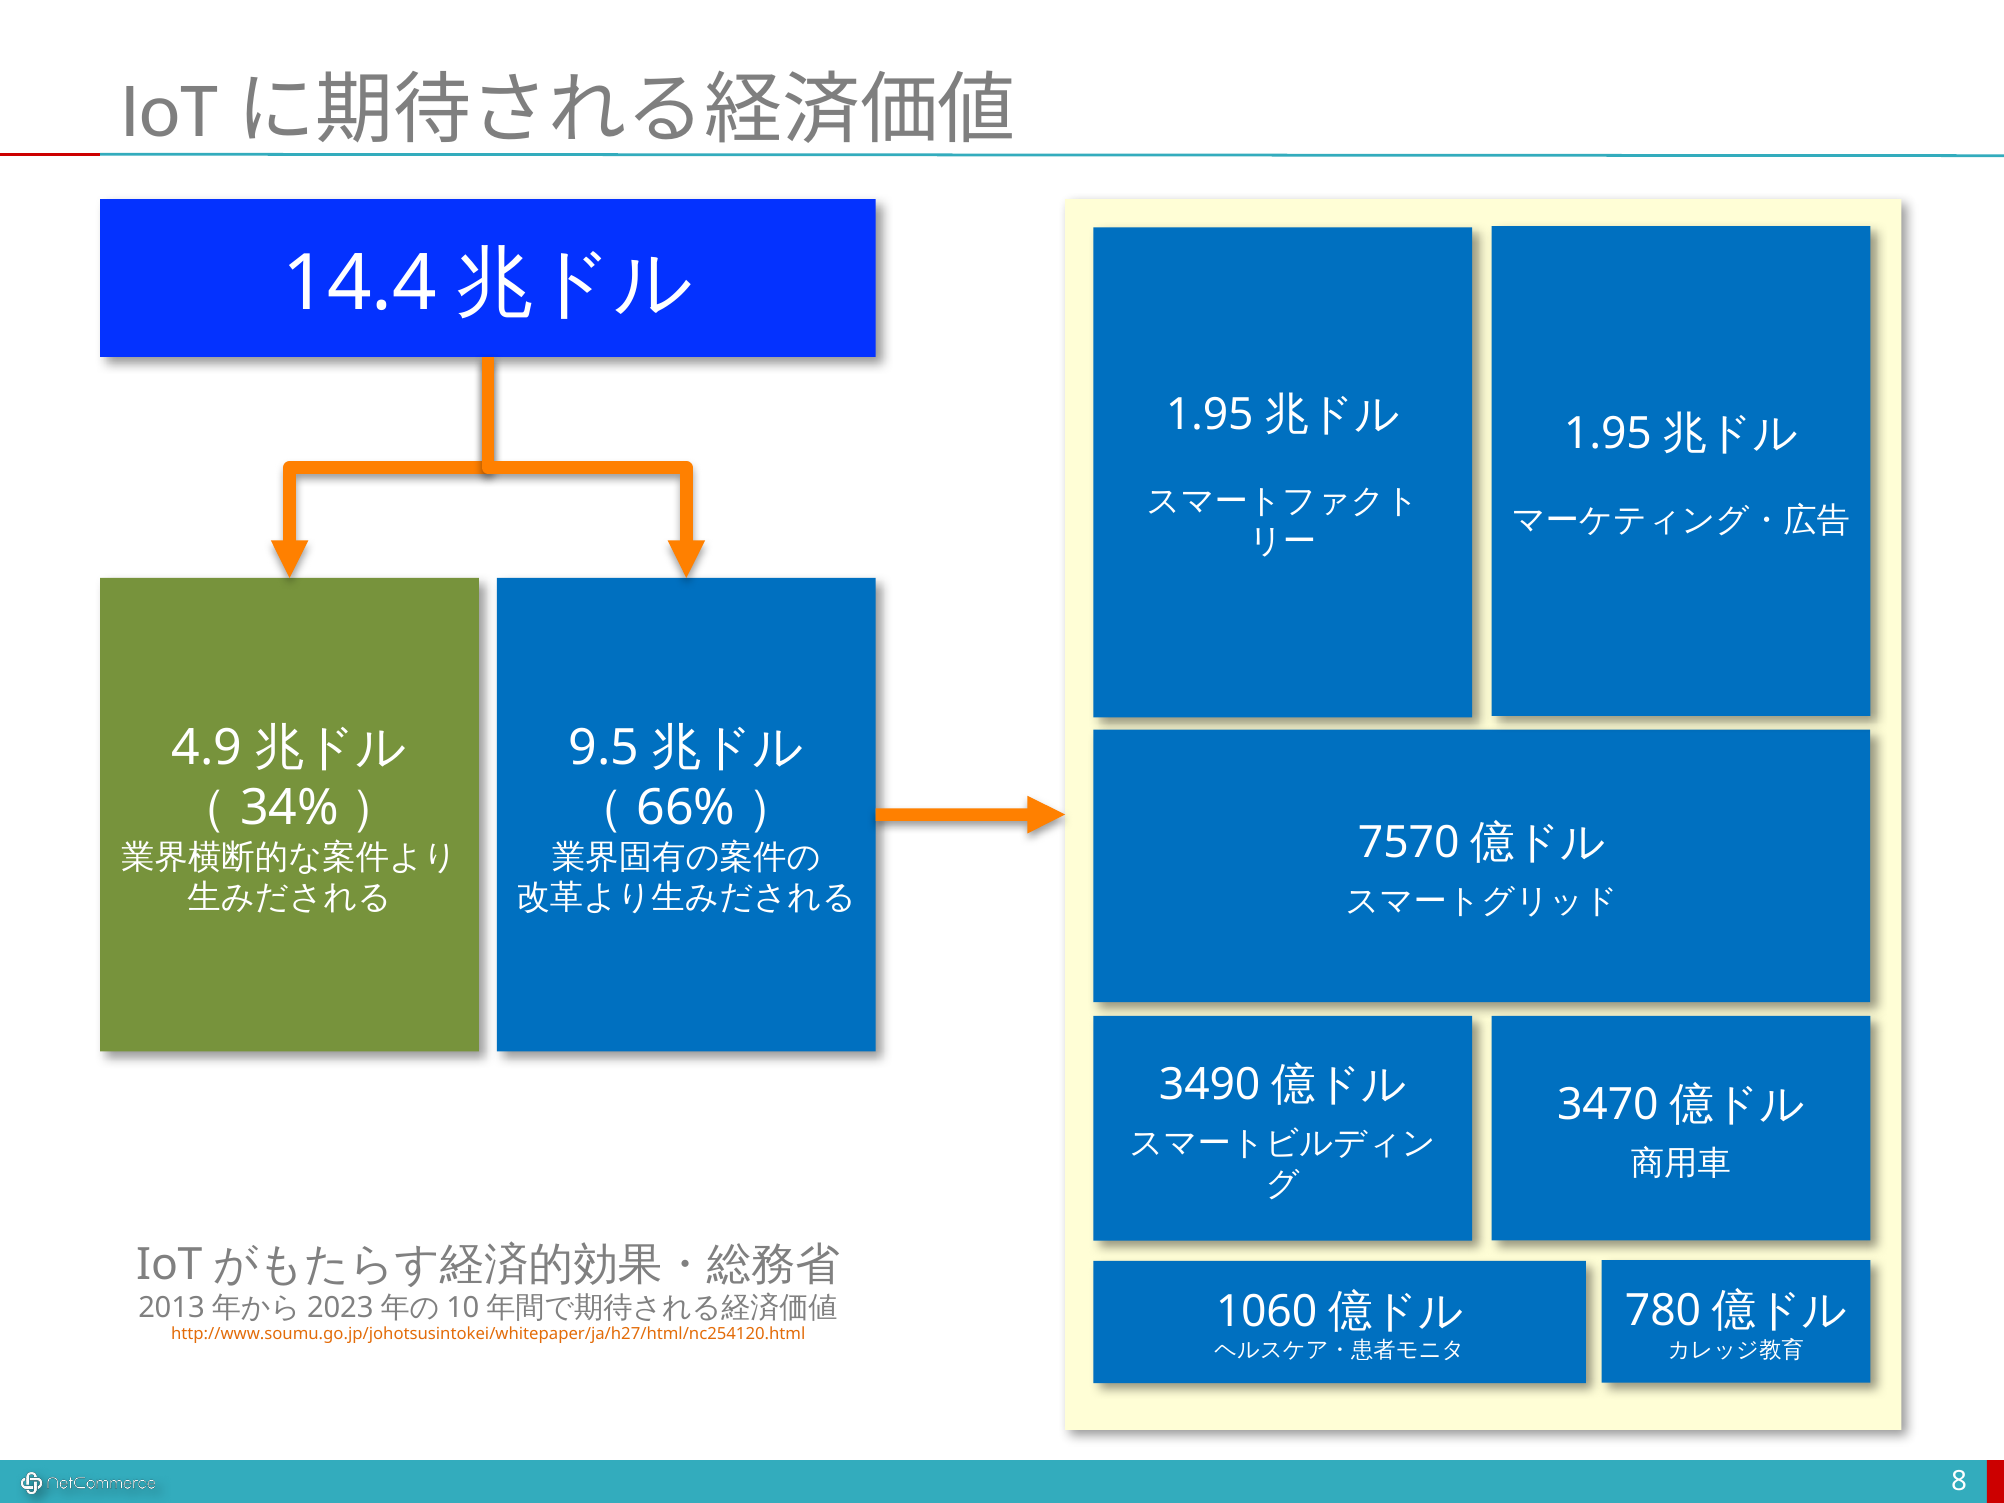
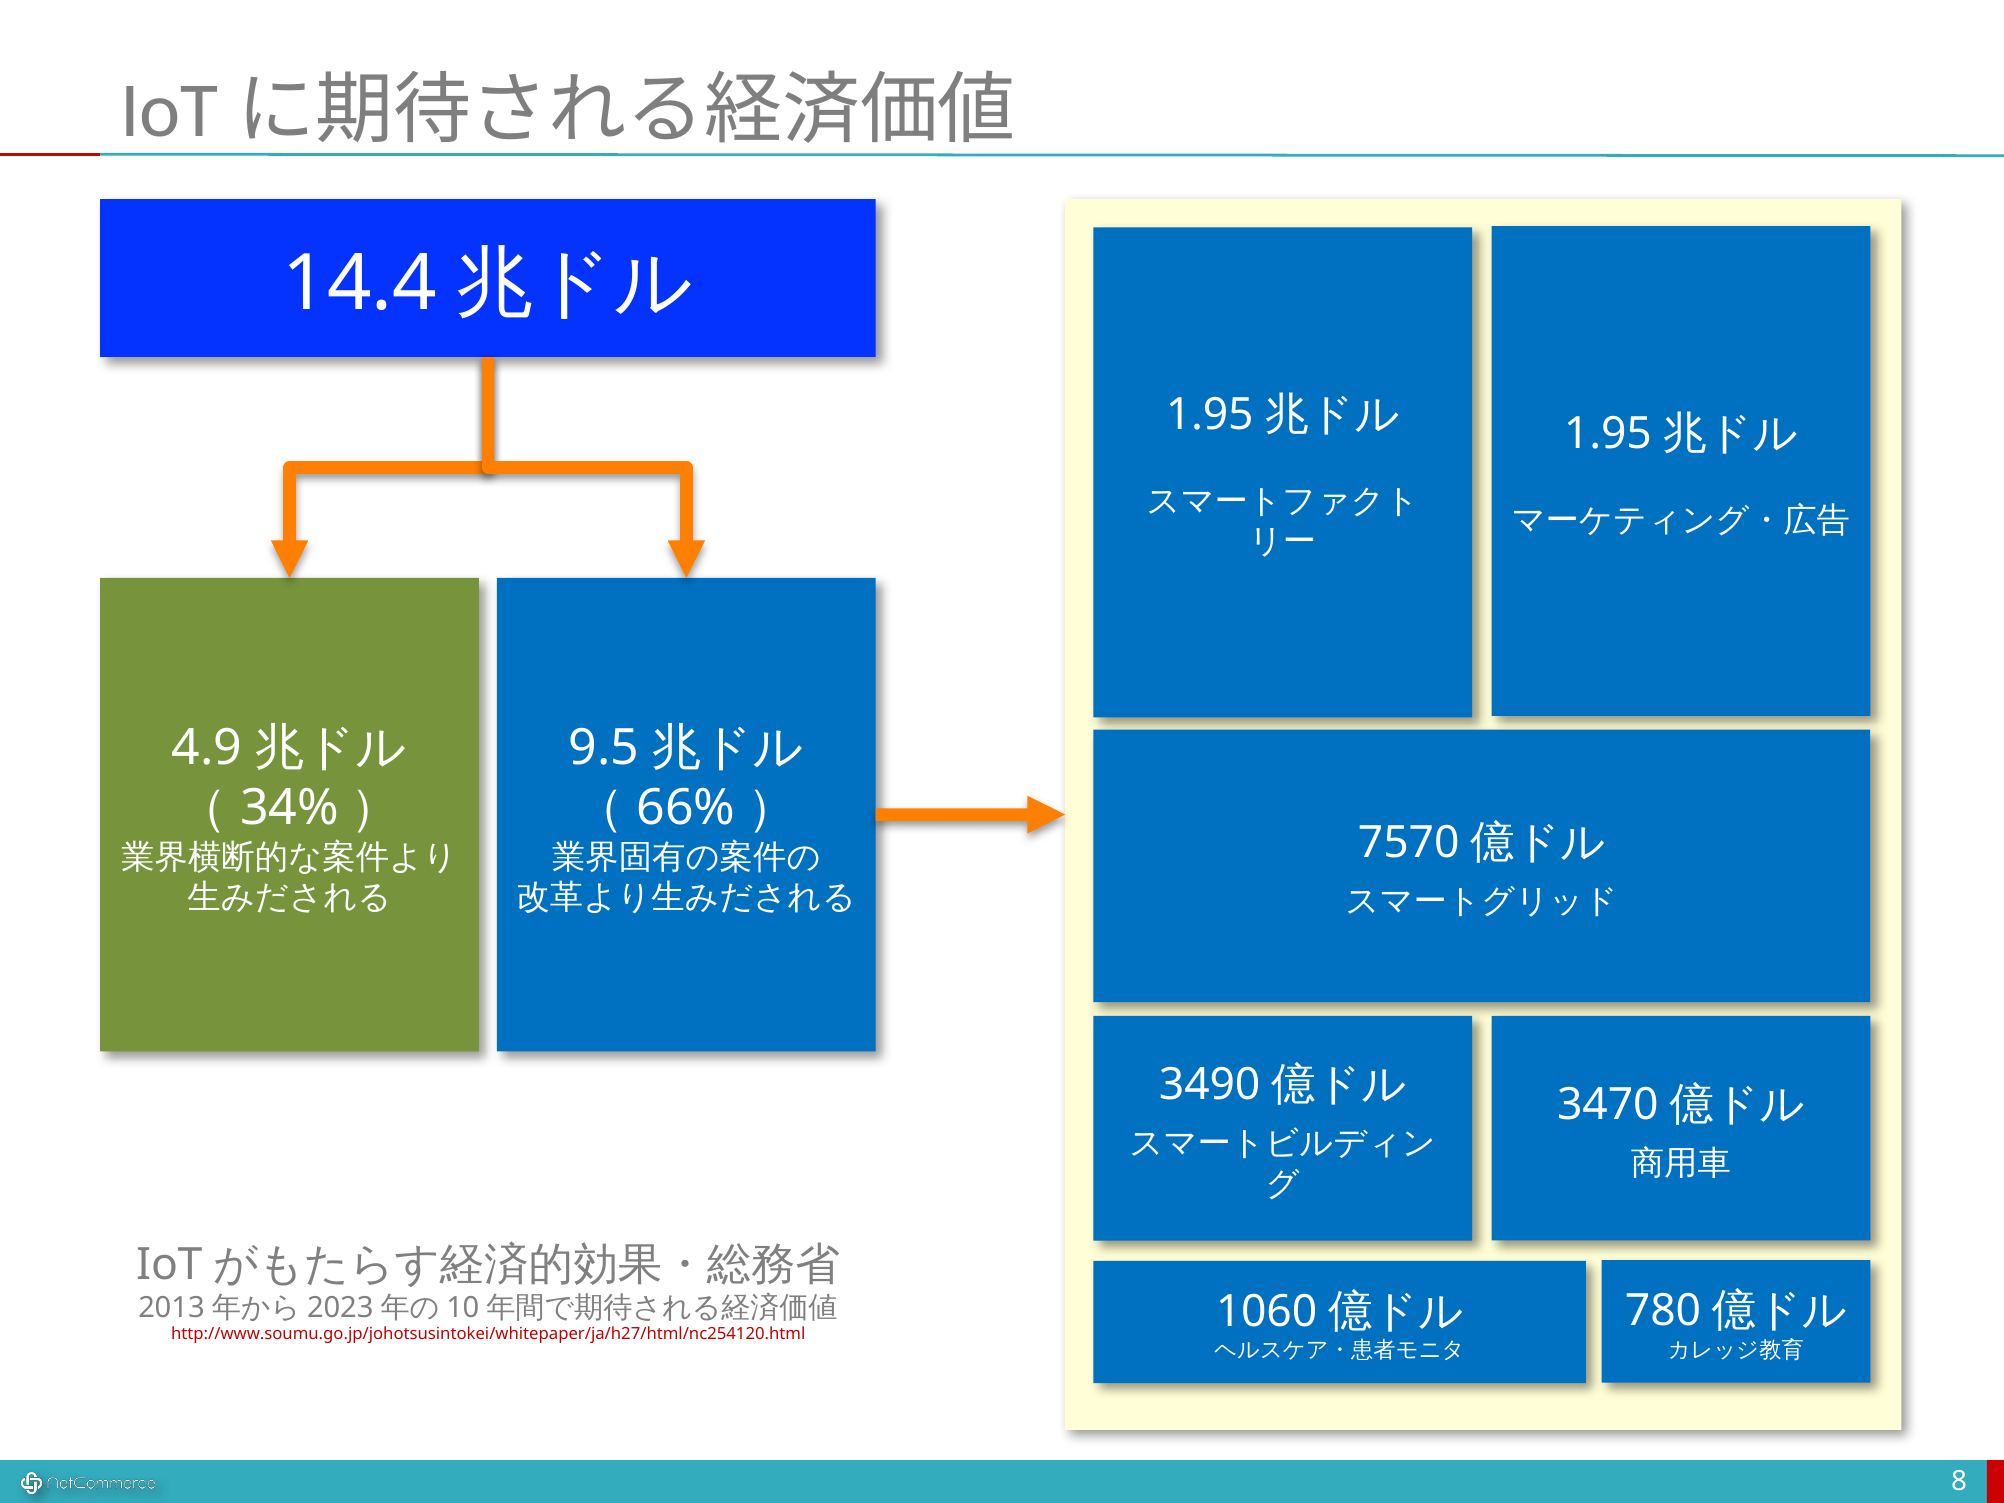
http://www.soumu.go.jp/johotsusintokei/whitepaper/ja/h27/html/nc254120.html colour: orange -> red (488, 1334)
